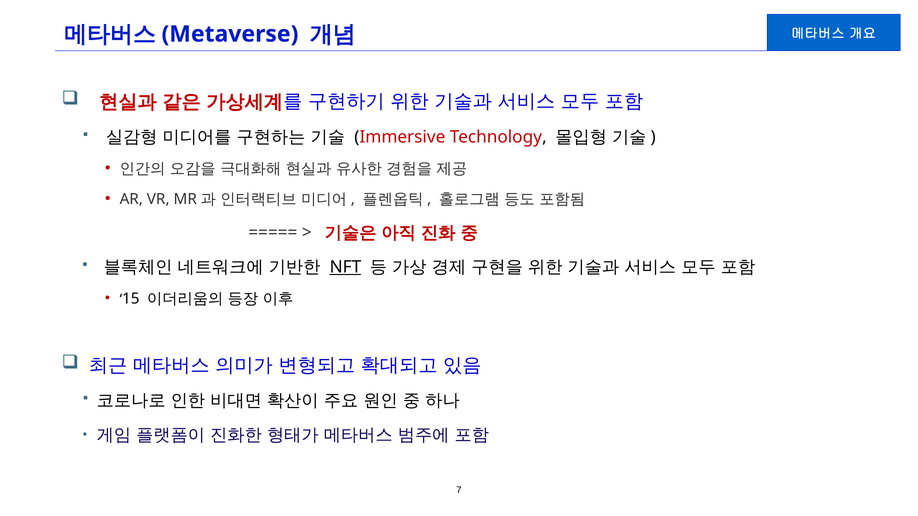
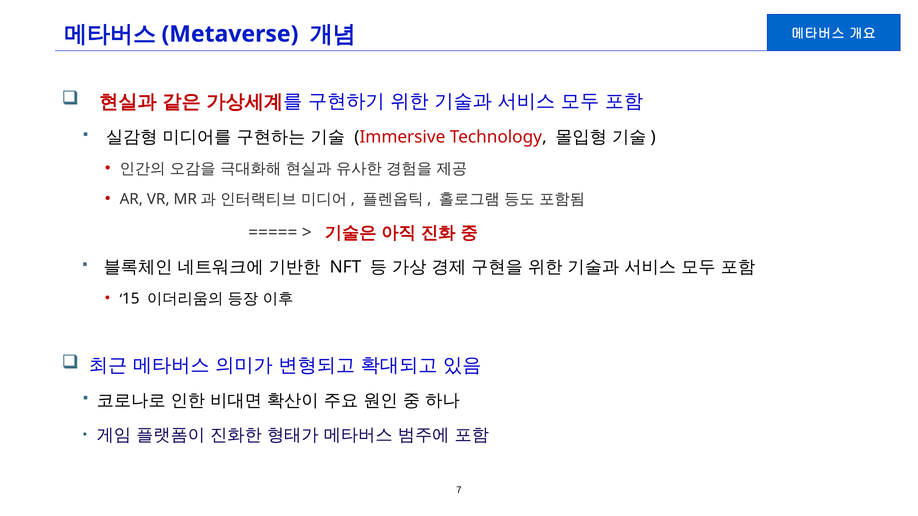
NFT underline: present -> none (345, 267)
